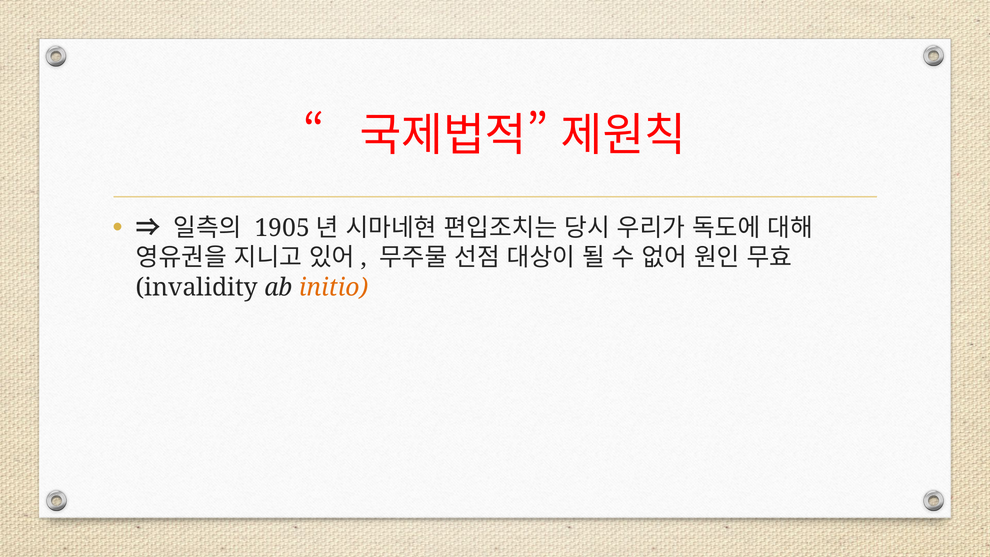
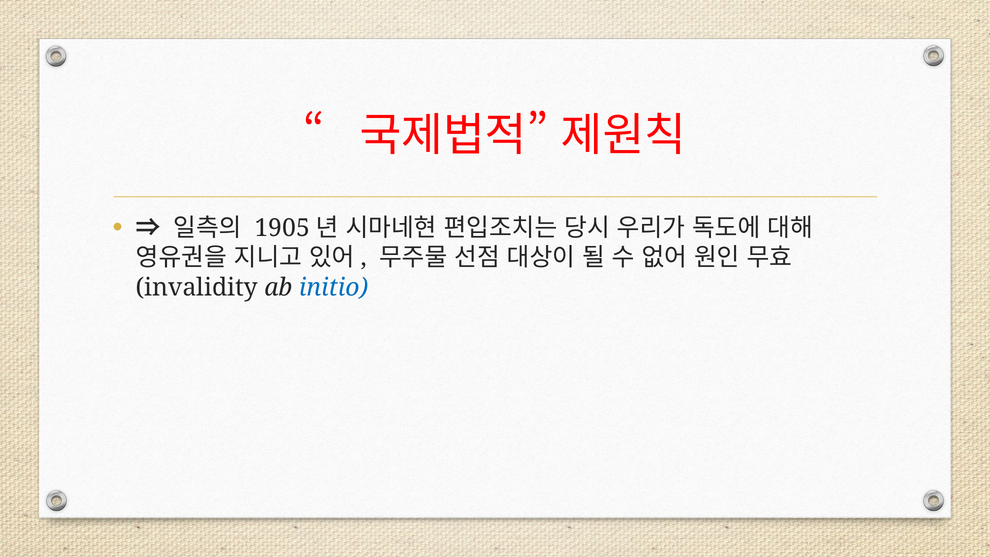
initio colour: orange -> blue (333, 287)
